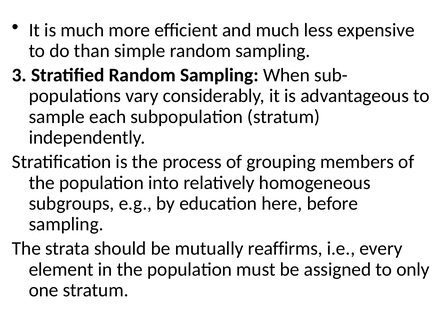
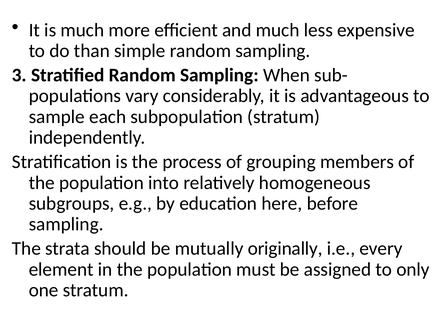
reaffirms: reaffirms -> originally (285, 249)
